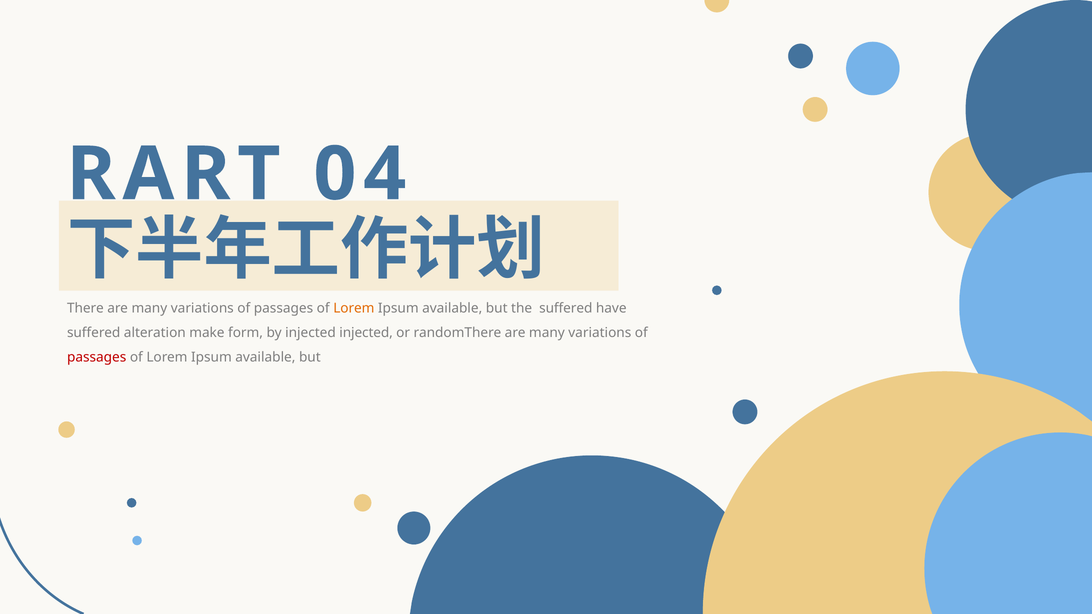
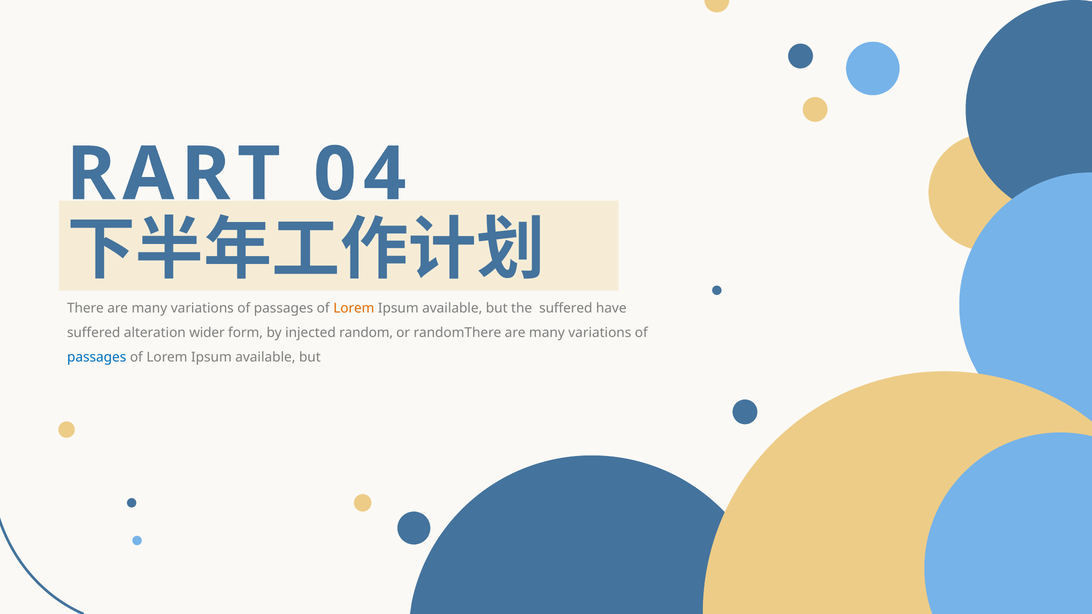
make: make -> wider (207, 333)
injected injected: injected -> random (366, 333)
passages colour: red -> blue (97, 358)
